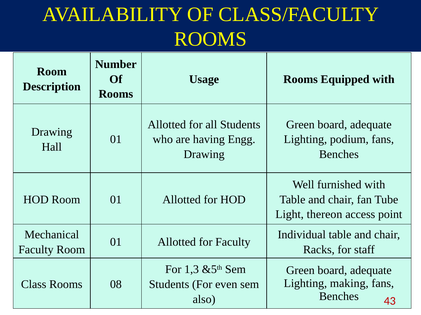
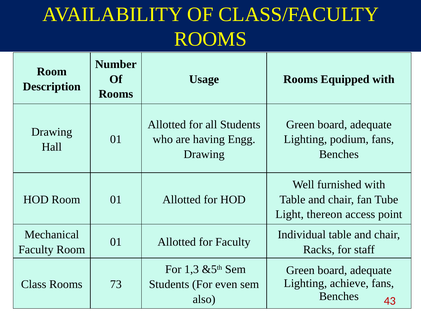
making: making -> achieve (349, 284)
08: 08 -> 73 (116, 285)
